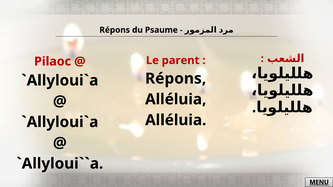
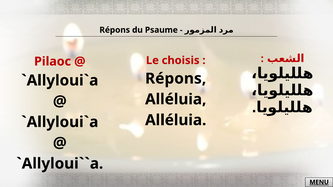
parent: parent -> choisis (181, 60)
